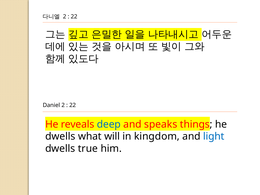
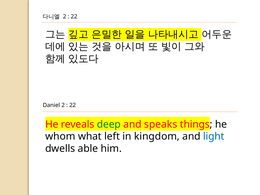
deep colour: blue -> green (109, 124)
dwells: dwells -> whom (60, 136)
will: will -> left (112, 136)
true: true -> able (88, 149)
